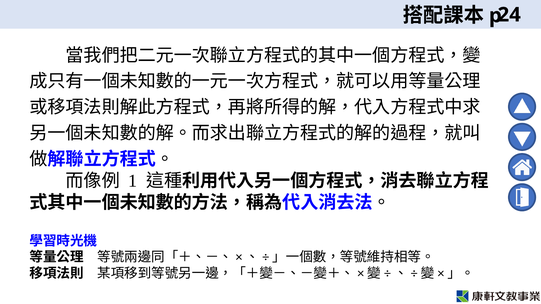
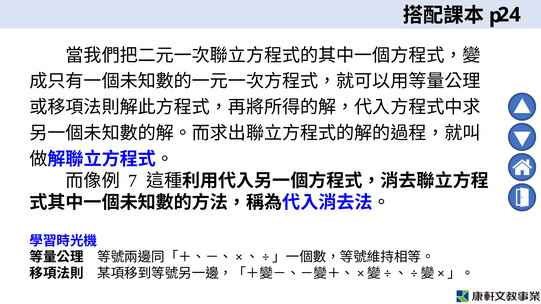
1: 1 -> 7 (133, 181)
